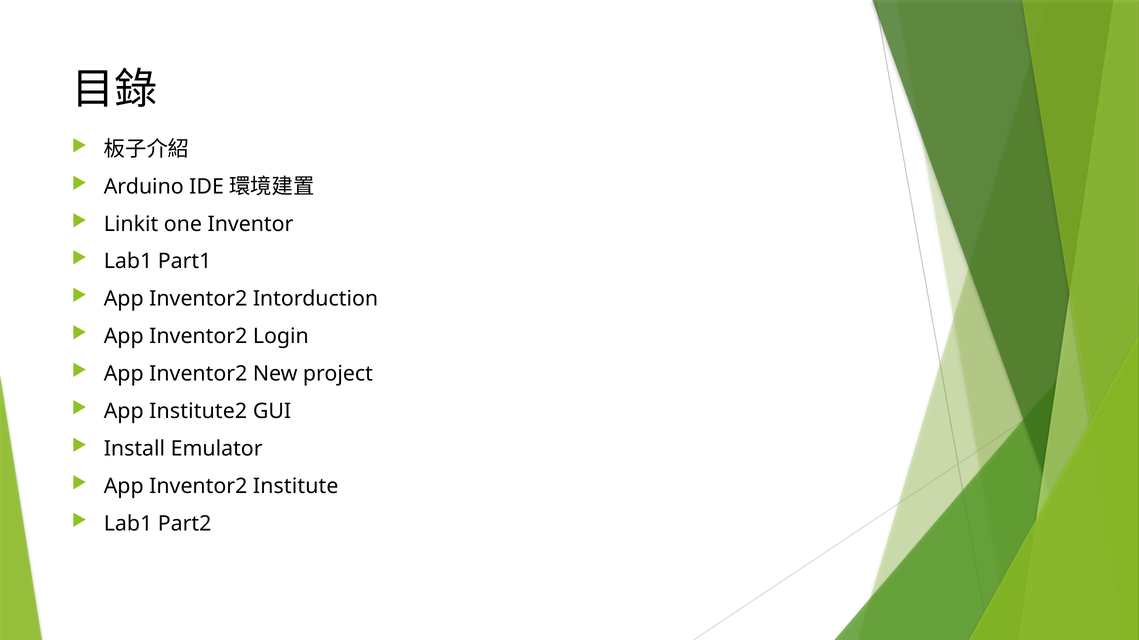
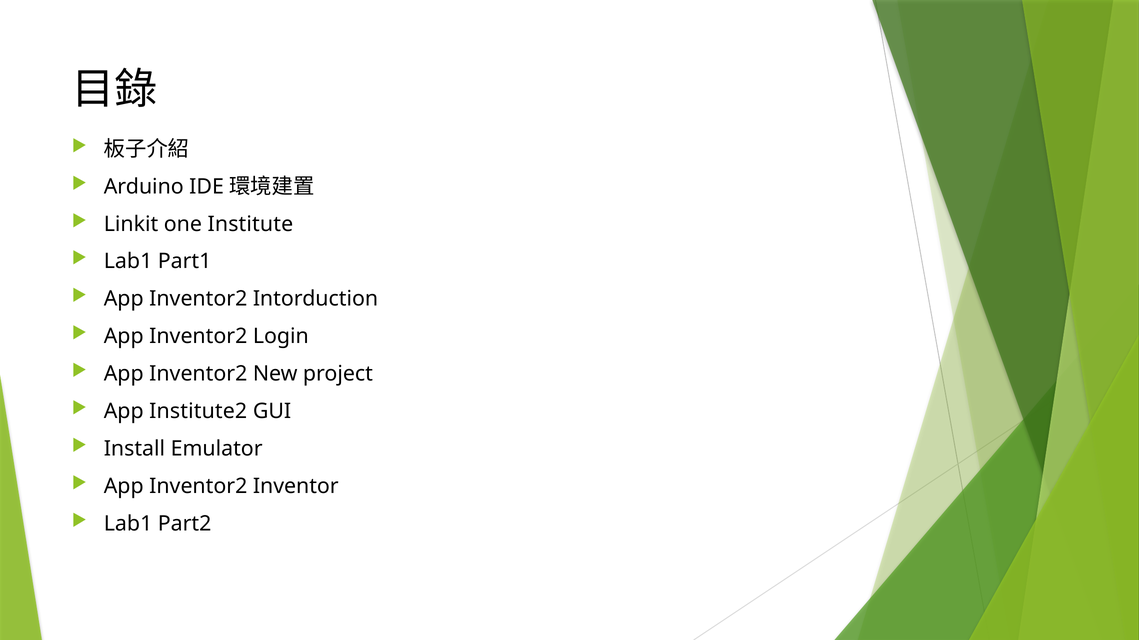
Inventor: Inventor -> Institute (250, 224)
Institute: Institute -> Inventor (296, 487)
